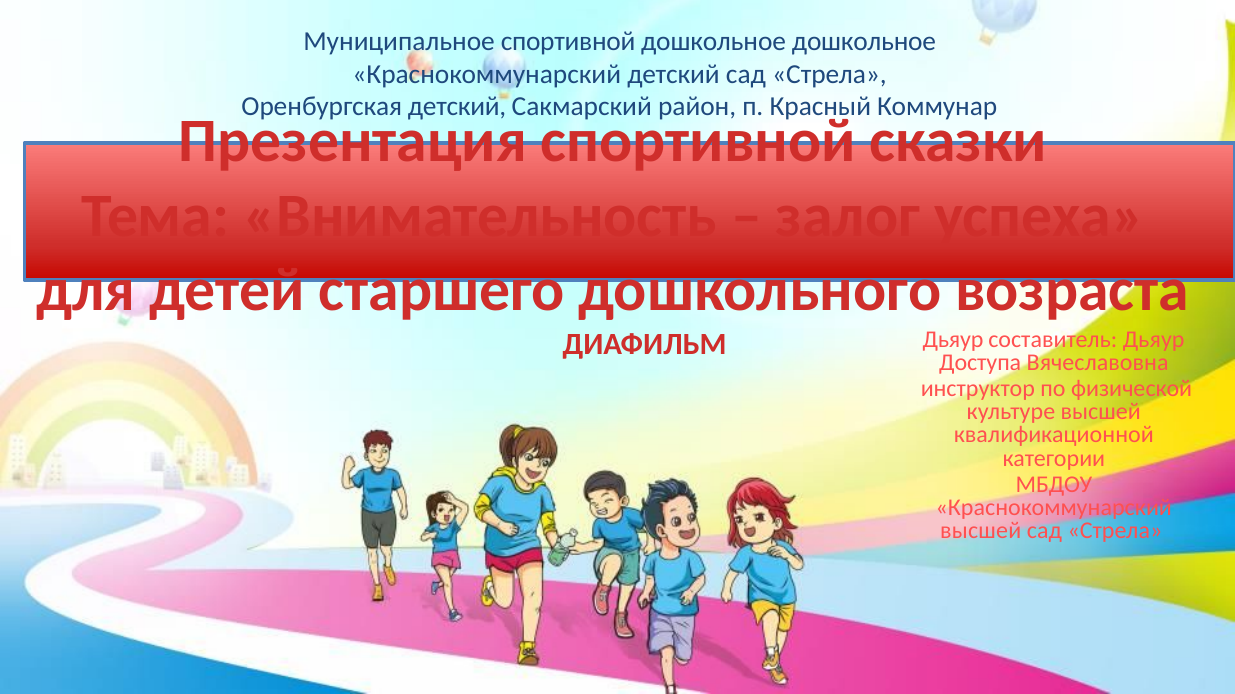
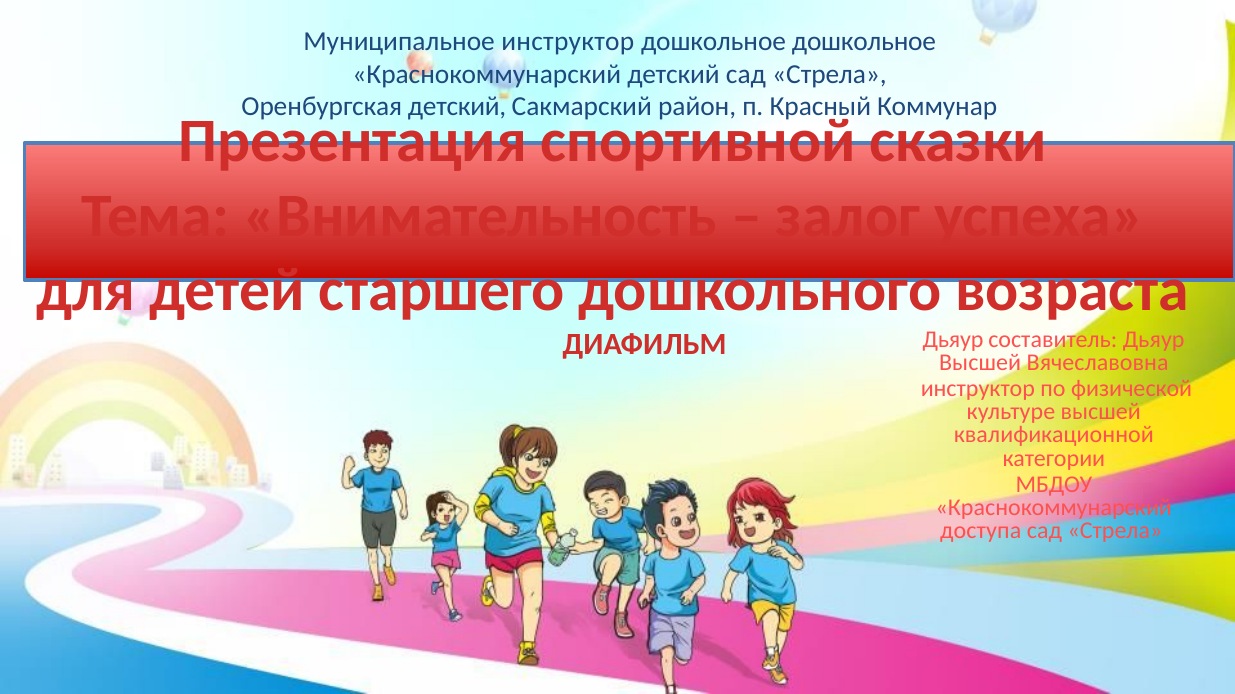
Муниципальное спортивной: спортивной -> инструктор (568, 41)
Доступа: Доступа -> Высшей (980, 363)
высшей: высшей -> доступа (981, 532)
